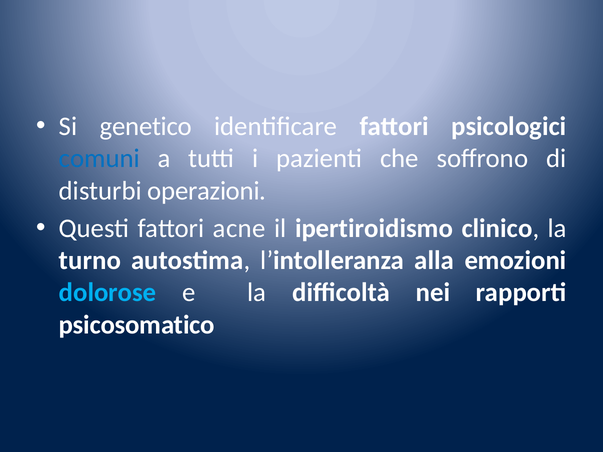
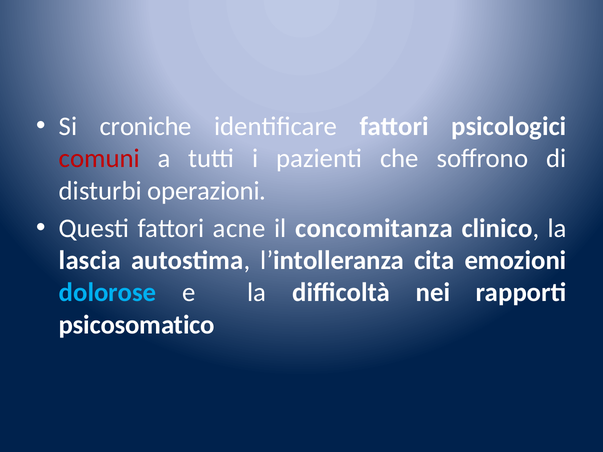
genetico: genetico -> croniche (146, 126)
comuni colour: blue -> red (99, 159)
ipertiroidismo: ipertiroidismo -> concomitanza (374, 228)
turno: turno -> lascia (90, 261)
alla: alla -> cita (434, 261)
